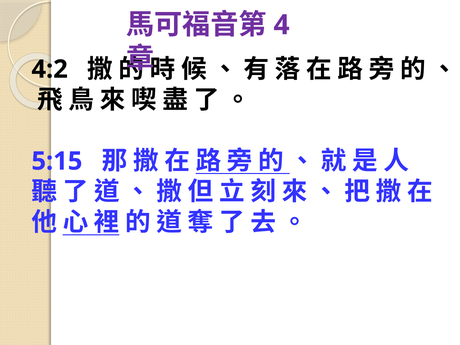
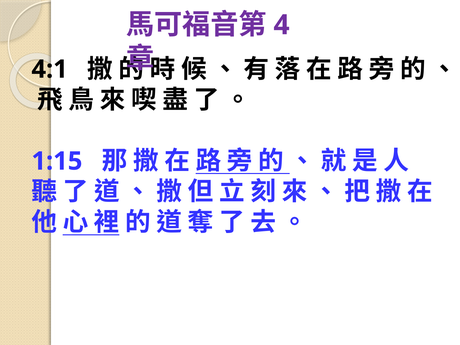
4:2: 4:2 -> 4:1 (50, 69)
5:15: 5:15 -> 1:15 (57, 161)
